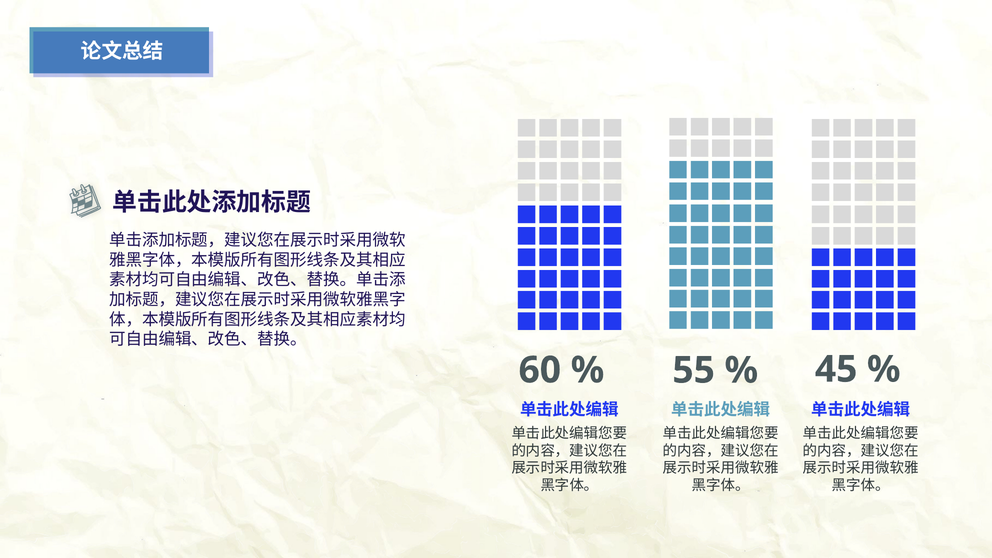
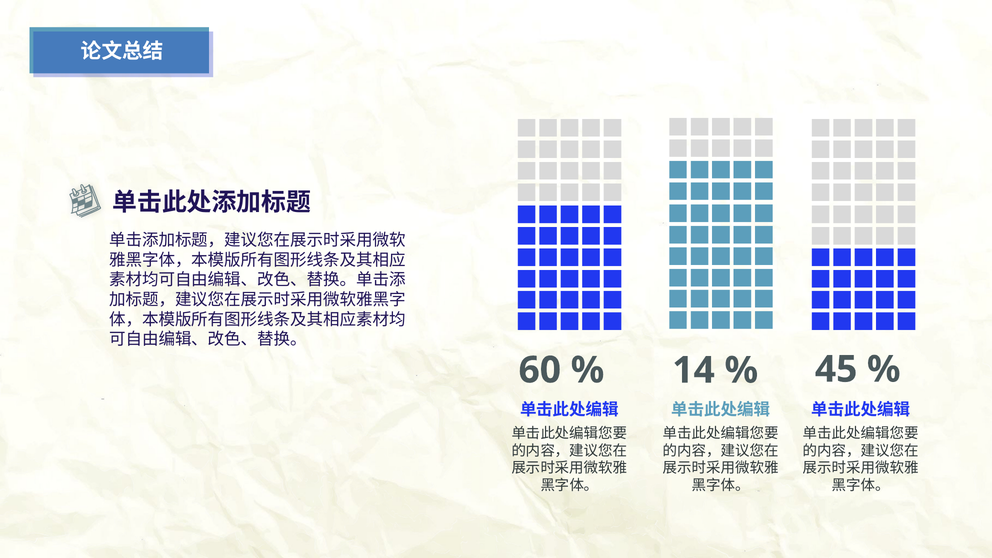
55: 55 -> 14 (694, 370)
